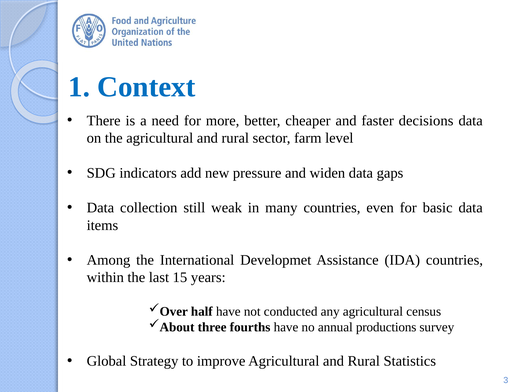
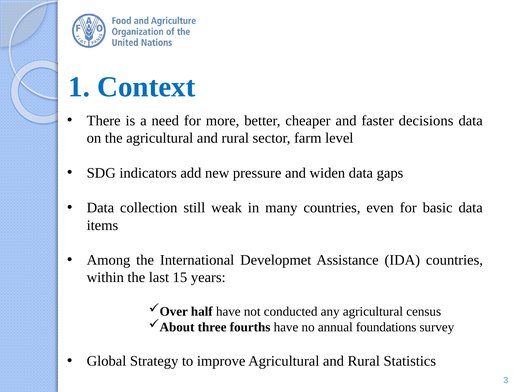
productions: productions -> foundations (386, 327)
